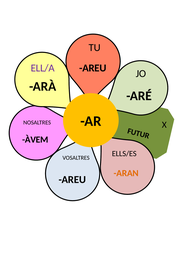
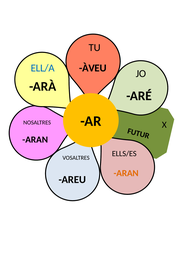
ELL/A colour: purple -> blue (43, 68)
AREU: AREU -> ÀVEU (93, 68)
ÀVEM: ÀVEM -> ARAN (35, 139)
